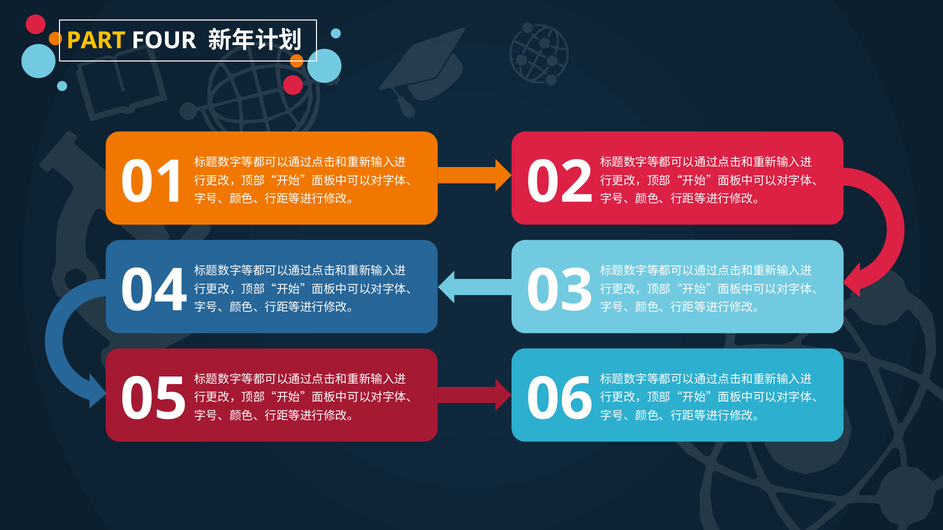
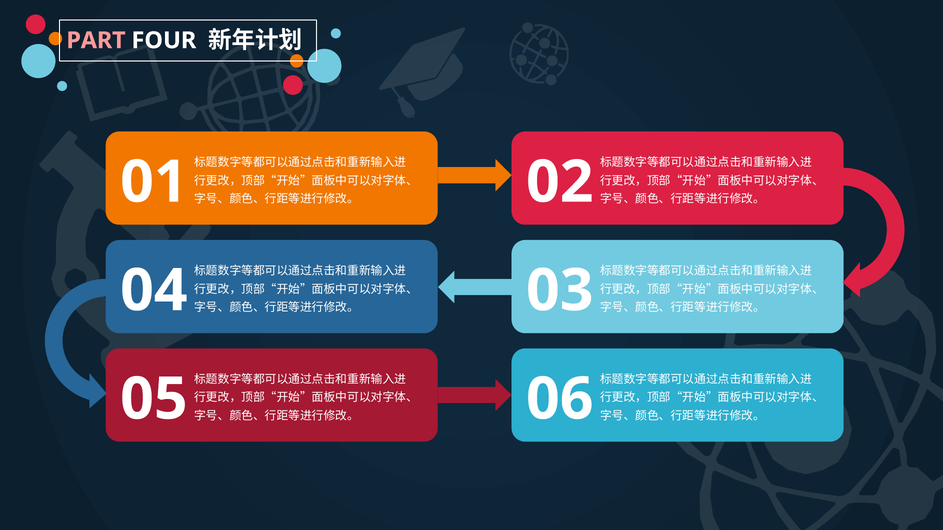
PART colour: yellow -> pink (96, 40)
